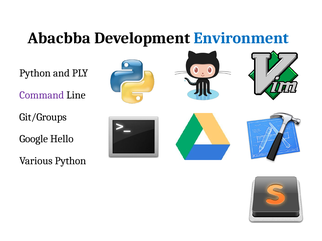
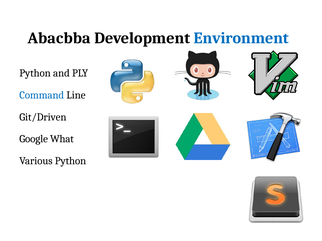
Command colour: purple -> blue (42, 95)
Git/Groups: Git/Groups -> Git/Driven (43, 117)
Hello: Hello -> What (62, 139)
